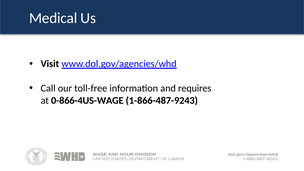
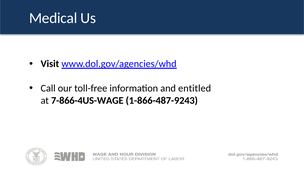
requires: requires -> entitled (195, 88)
0-866-4US-WAGE: 0-866-4US-WAGE -> 7-866-4US-WAGE (87, 101)
